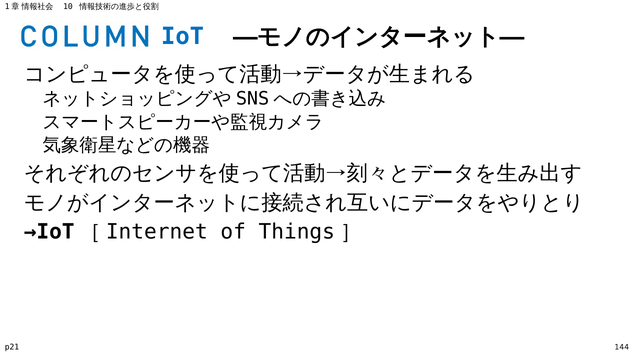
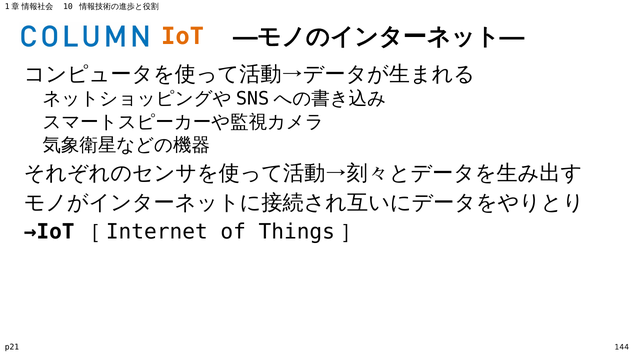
IoT colour: blue -> orange (183, 37)
